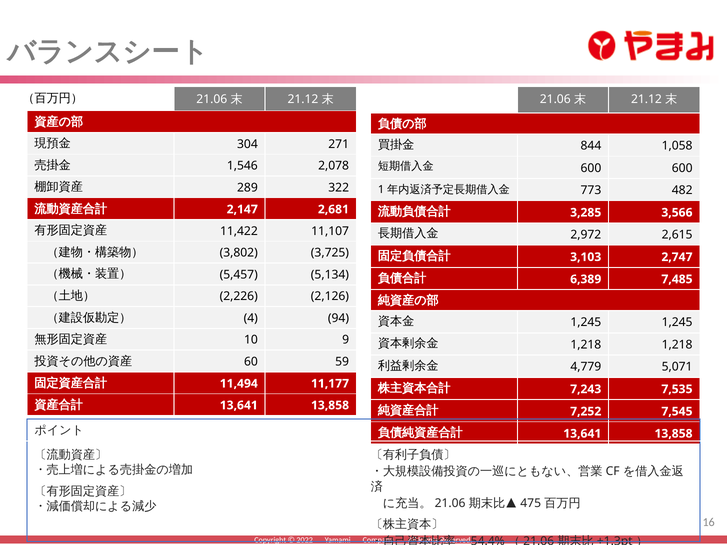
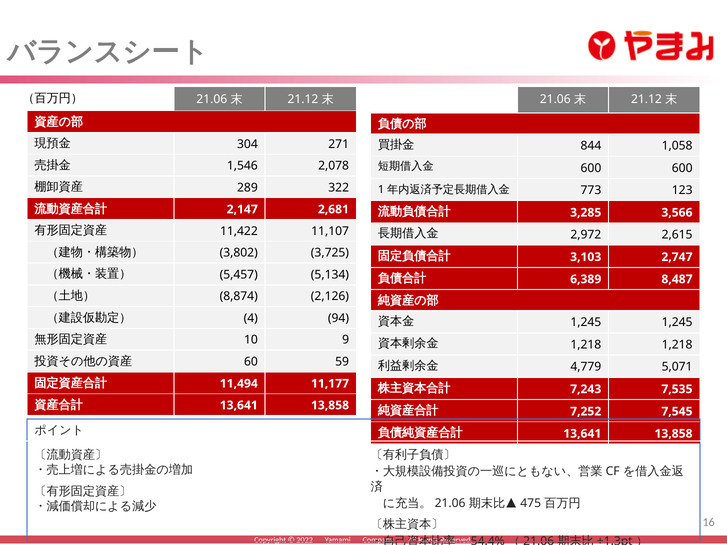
482: 482 -> 123 (682, 190)
7,485: 7,485 -> 8,487 (677, 279)
2,226: 2,226 -> 8,874 (239, 297)
